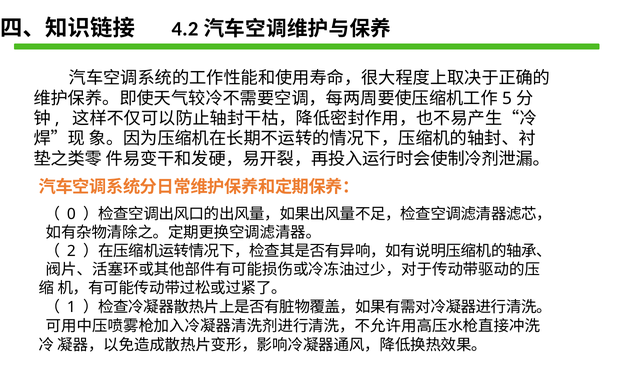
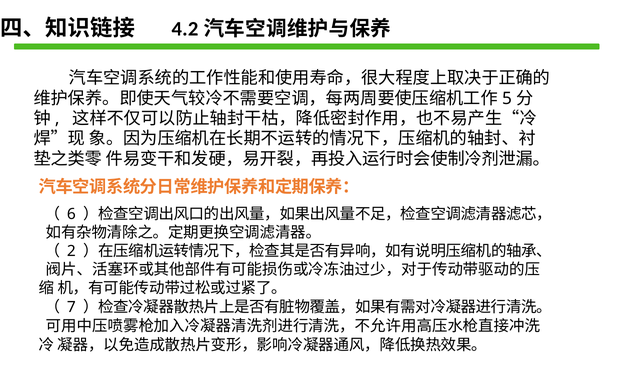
0: 0 -> 6 (71, 214)
1: 1 -> 7 (71, 308)
